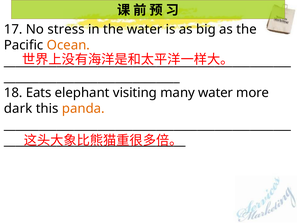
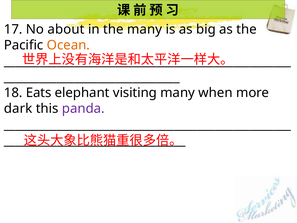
stress: stress -> about (66, 29)
the water: water -> many (145, 29)
many water: water -> when (215, 93)
panda colour: orange -> purple (83, 108)
